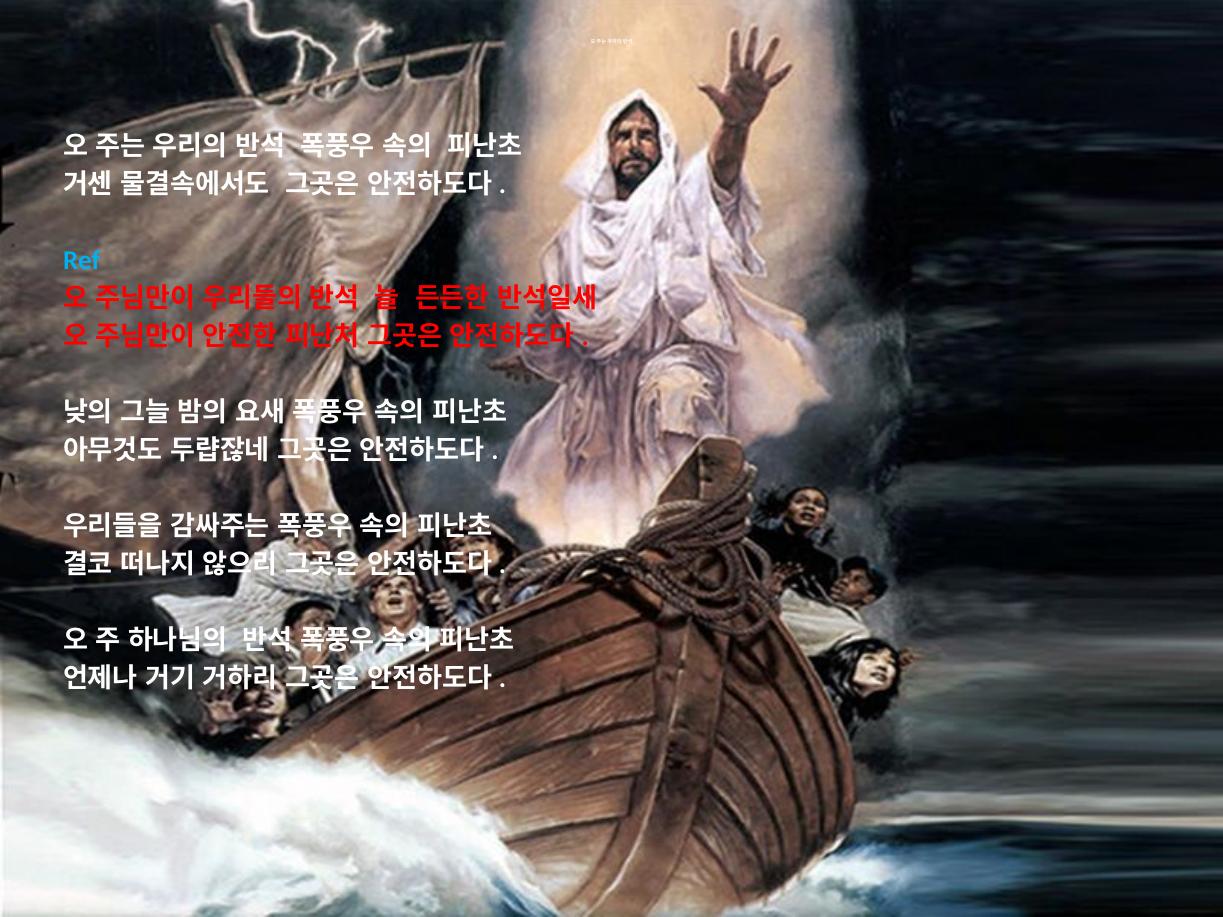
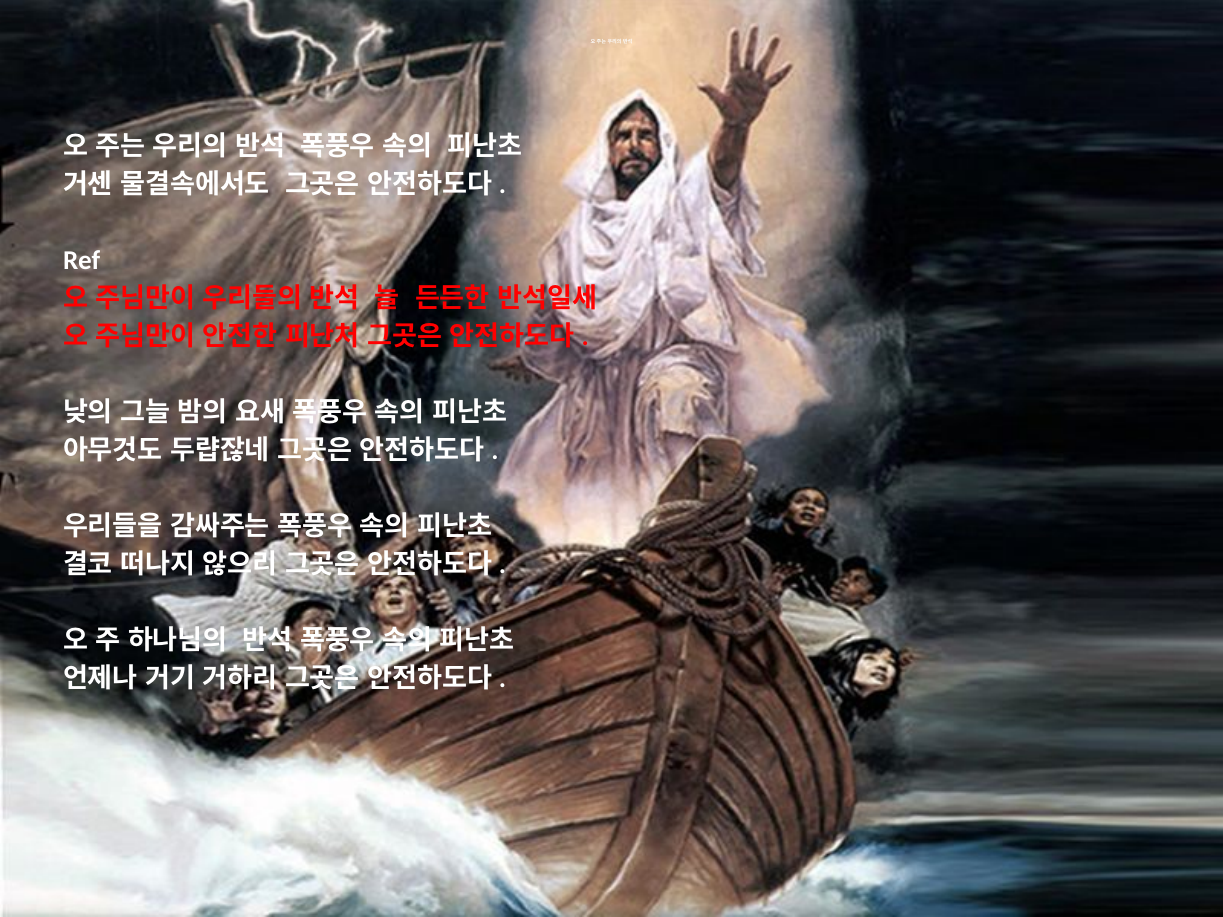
Ref colour: light blue -> white (82, 261)
